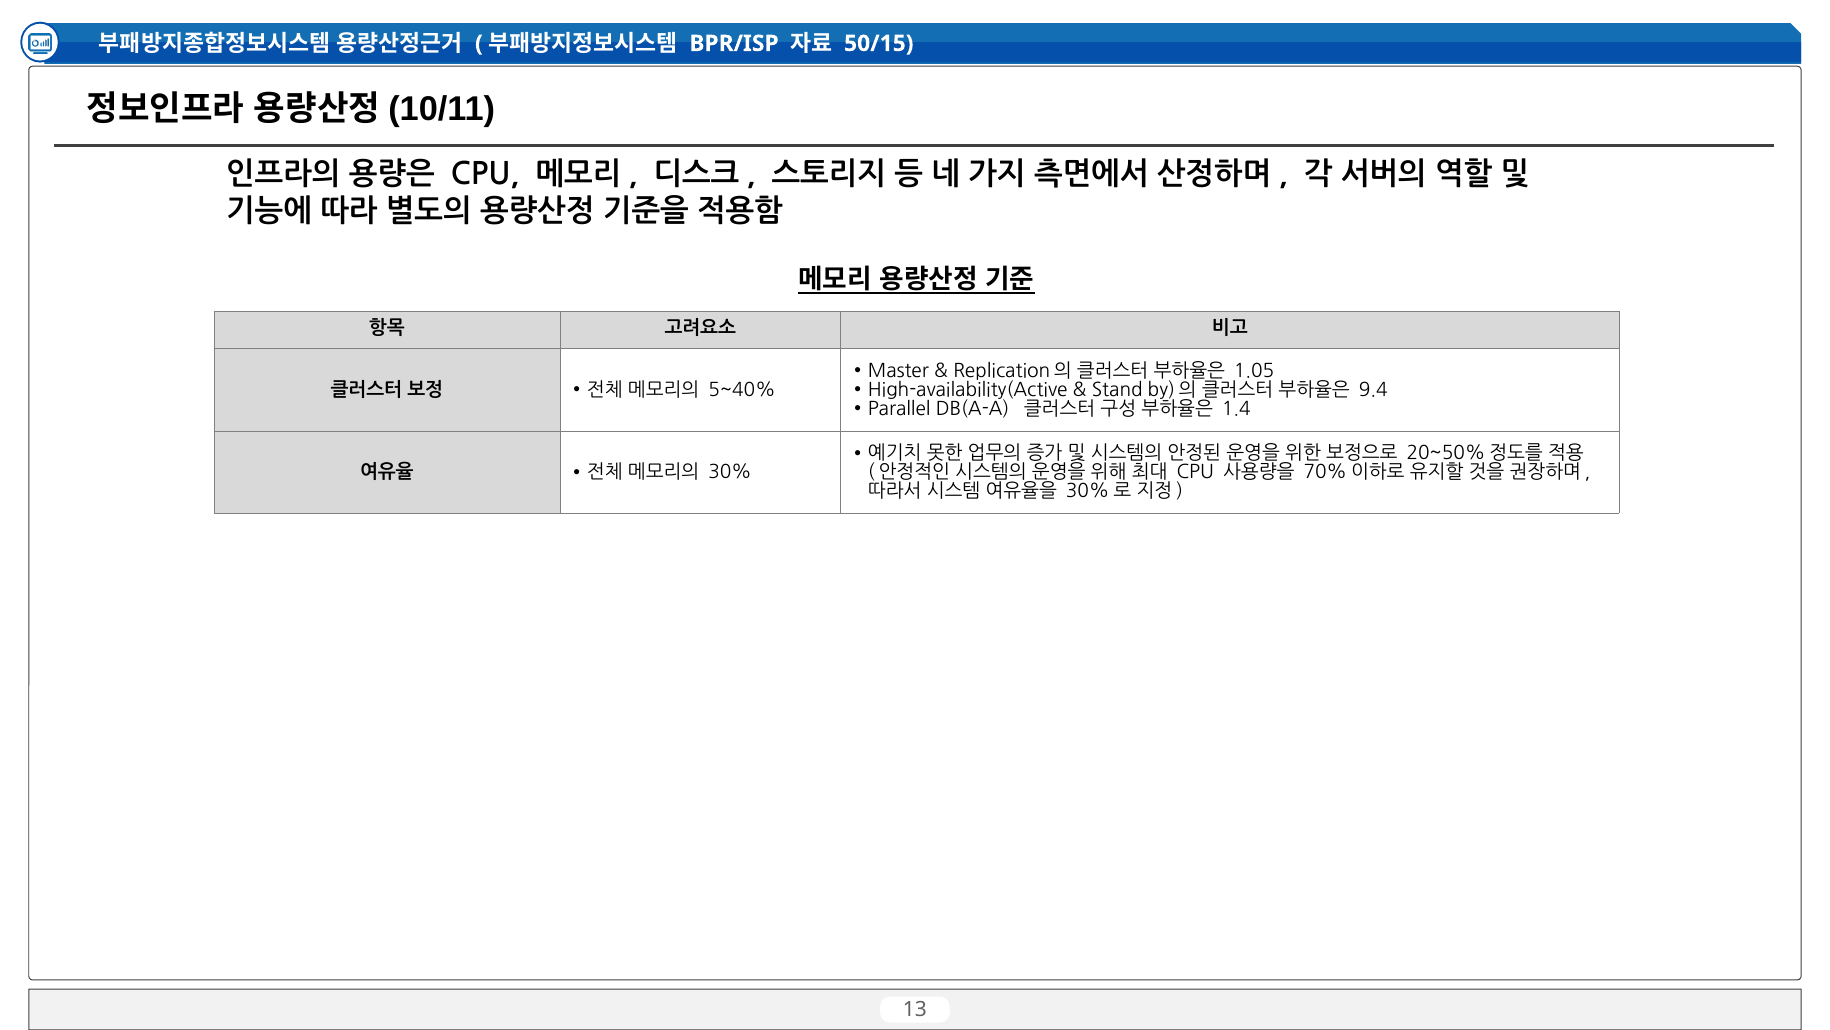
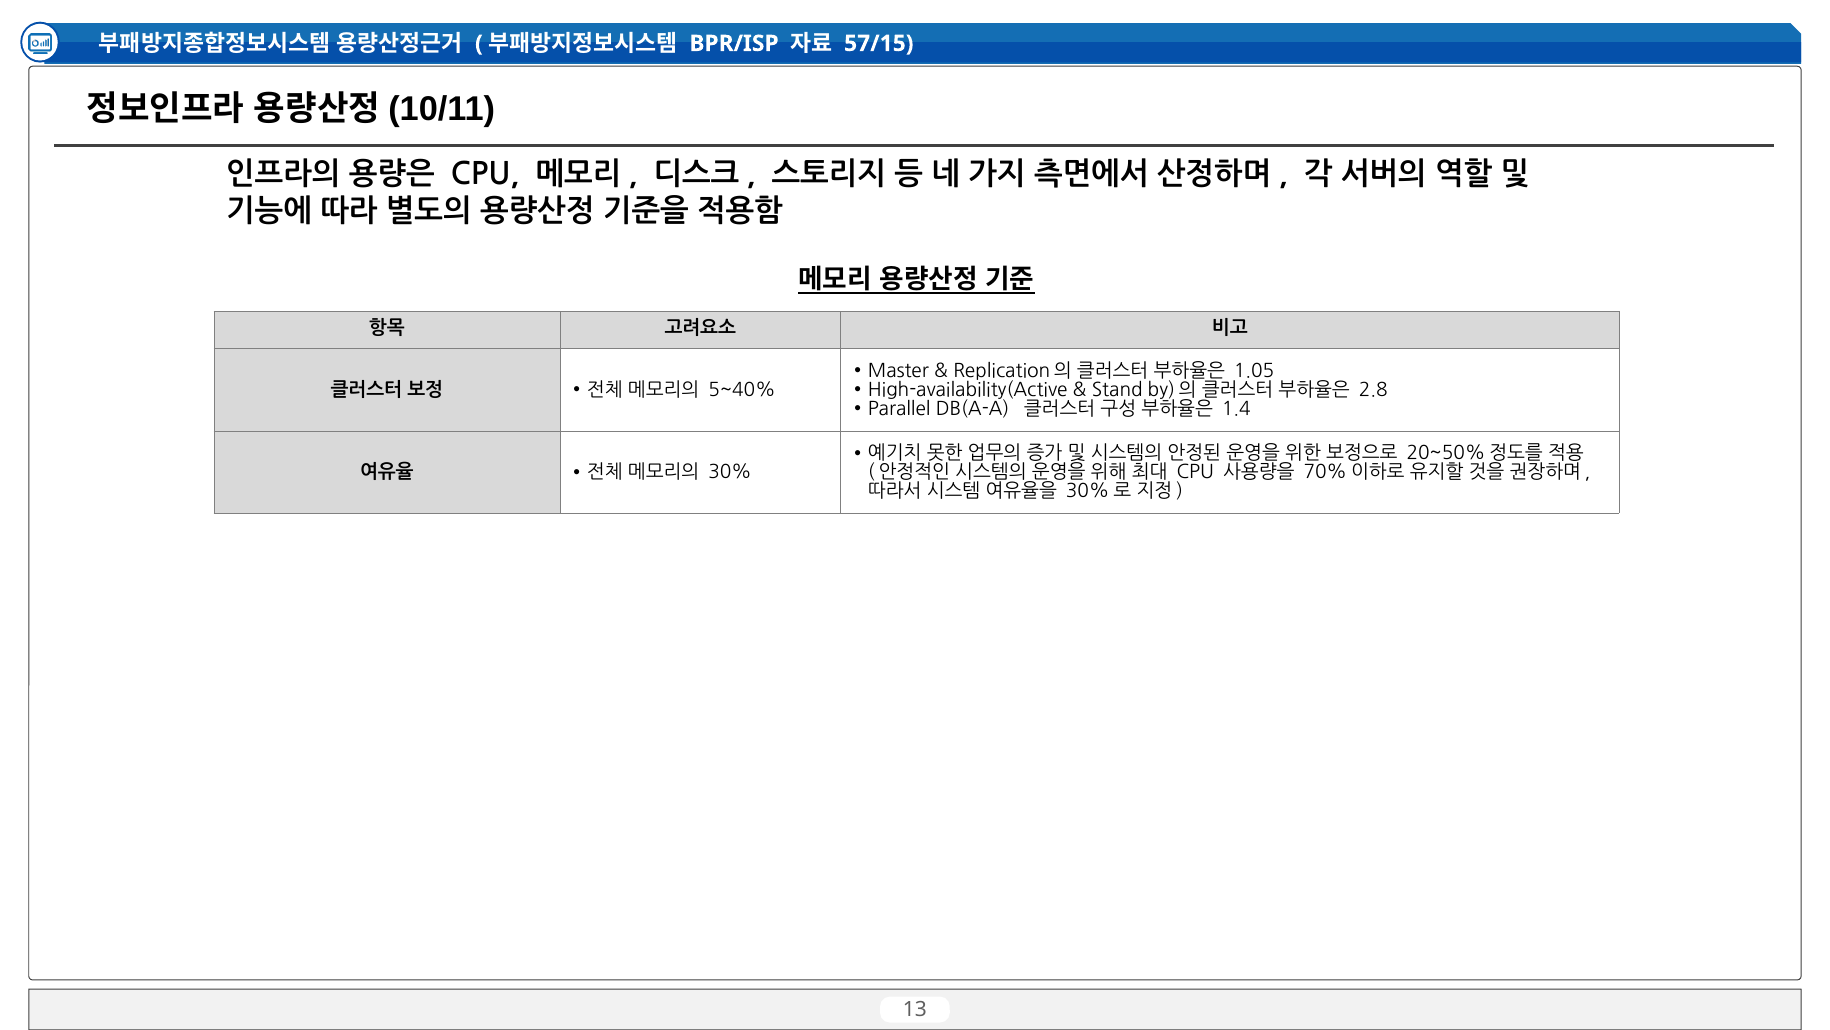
50/15: 50/15 -> 57/15 (879, 43)
9.4: 9.4 -> 2.8 (1373, 390)
